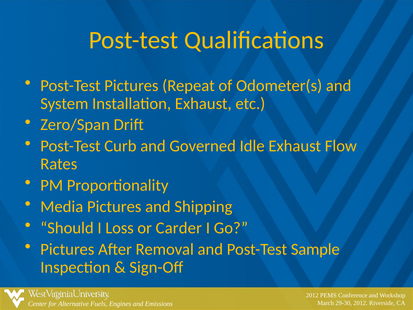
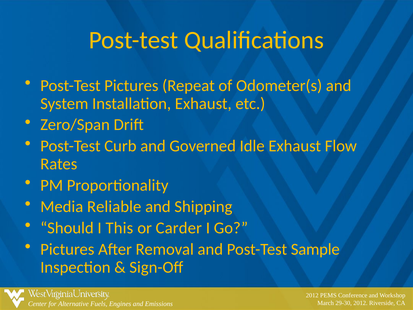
Media Pictures: Pictures -> Reliable (114, 206)
Loss: Loss -> This (119, 228)
